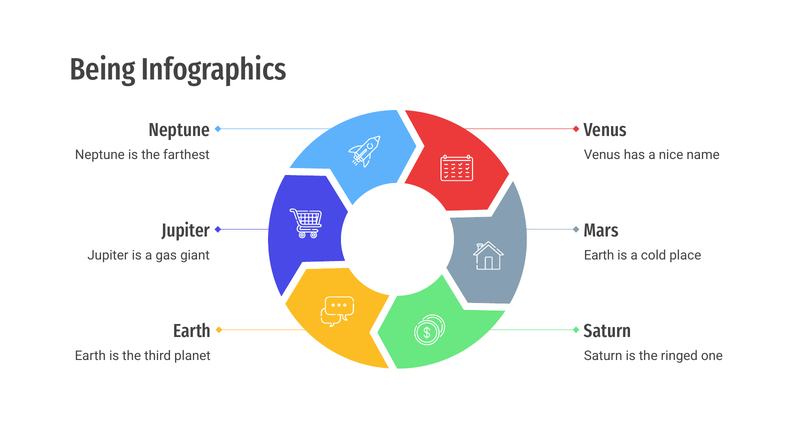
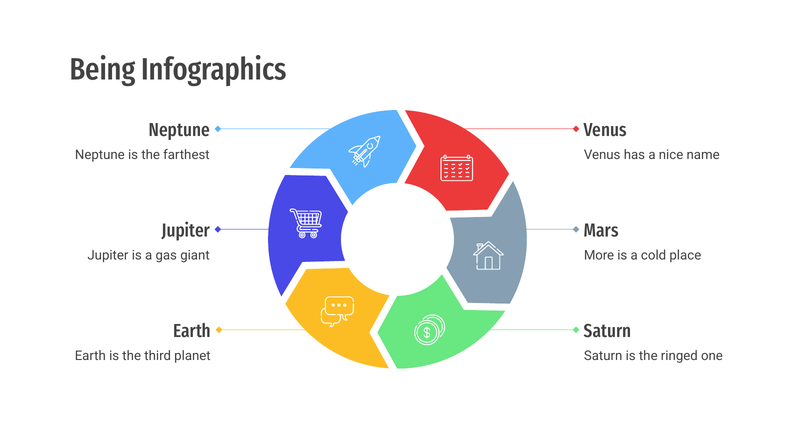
Earth: Earth -> More (599, 255)
